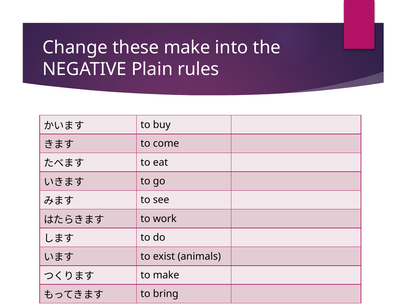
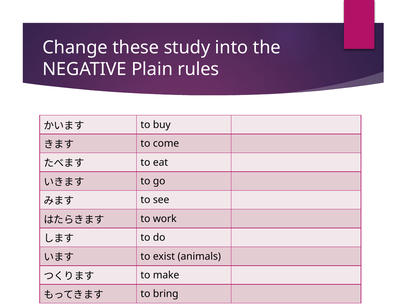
these make: make -> study (187, 47)
